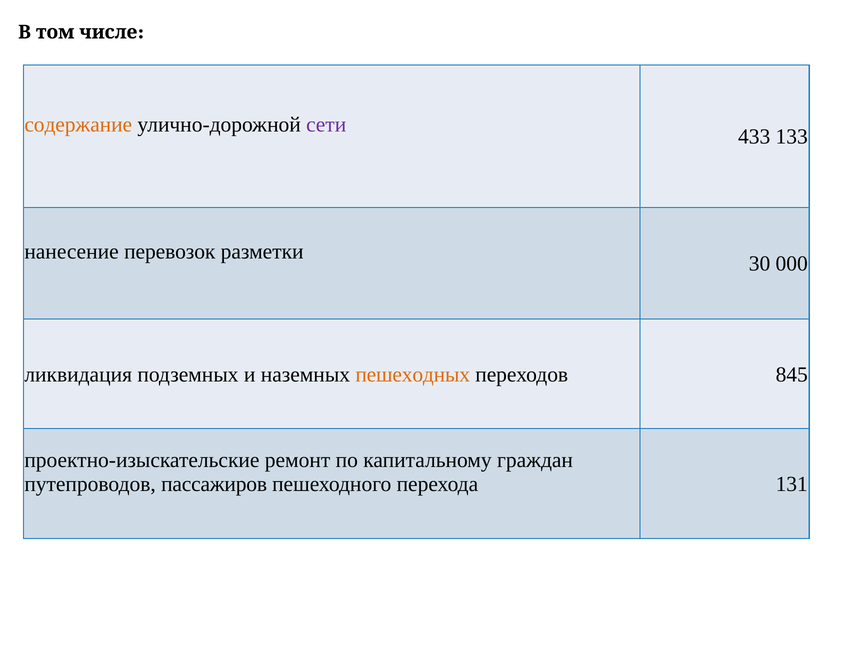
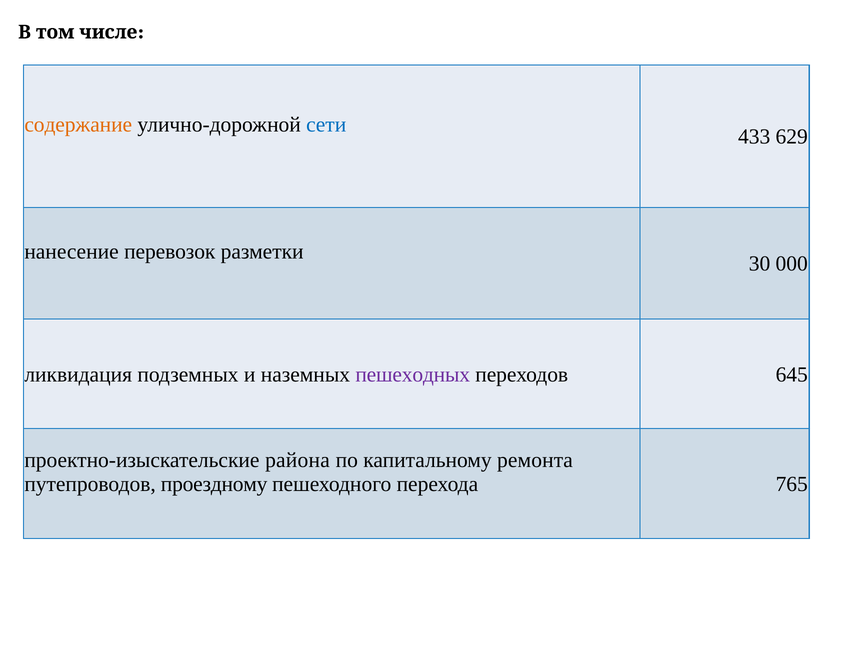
сети colour: purple -> blue (326, 125)
133: 133 -> 629 (792, 137)
пешеходных colour: orange -> purple (413, 374)
845: 845 -> 645 (792, 374)
ремонт: ремонт -> района (297, 460)
граждан: граждан -> ремонта (535, 460)
пассажиров: пассажиров -> проездному (214, 484)
131: 131 -> 765 (792, 484)
